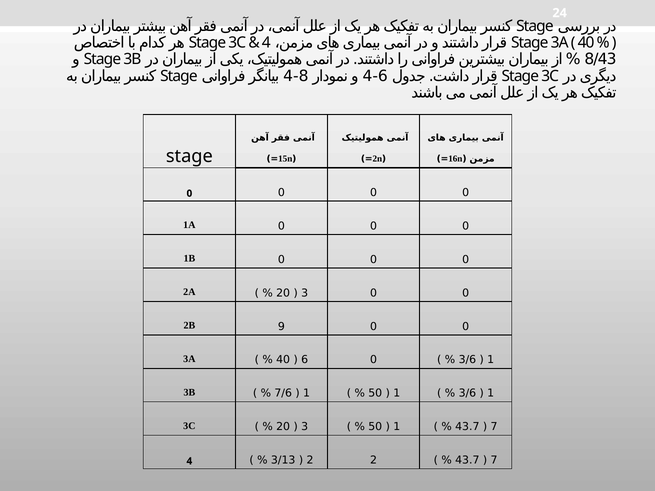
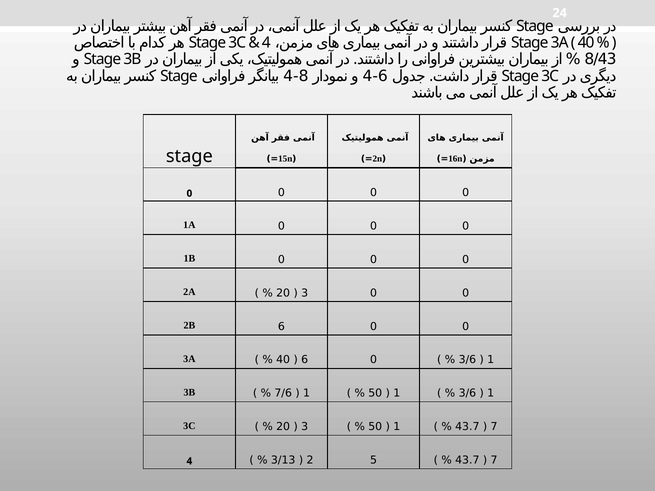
2B 9: 9 -> 6 (281, 327)
2: 2 -> 5 (374, 460)
